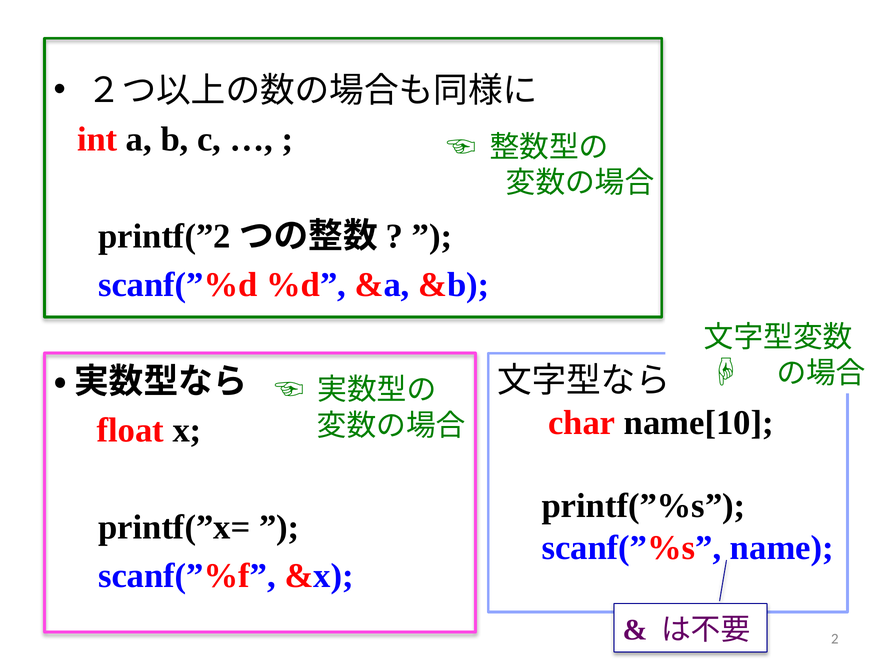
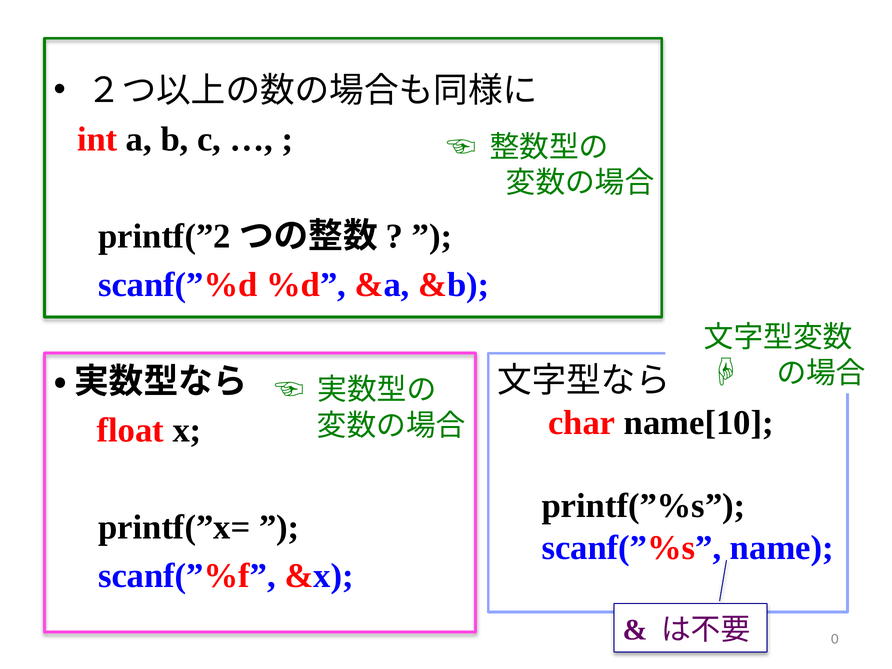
2: 2 -> 0 (835, 639)
